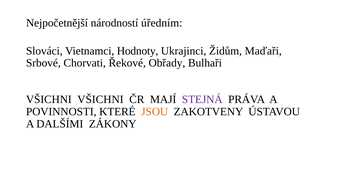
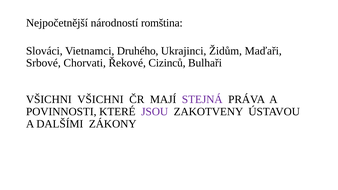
úředním: úředním -> romština (162, 23)
Hodnoty: Hodnoty -> Druhého (138, 51)
Obřady: Obřady -> Cizinců (167, 63)
JSOU colour: orange -> purple (155, 112)
